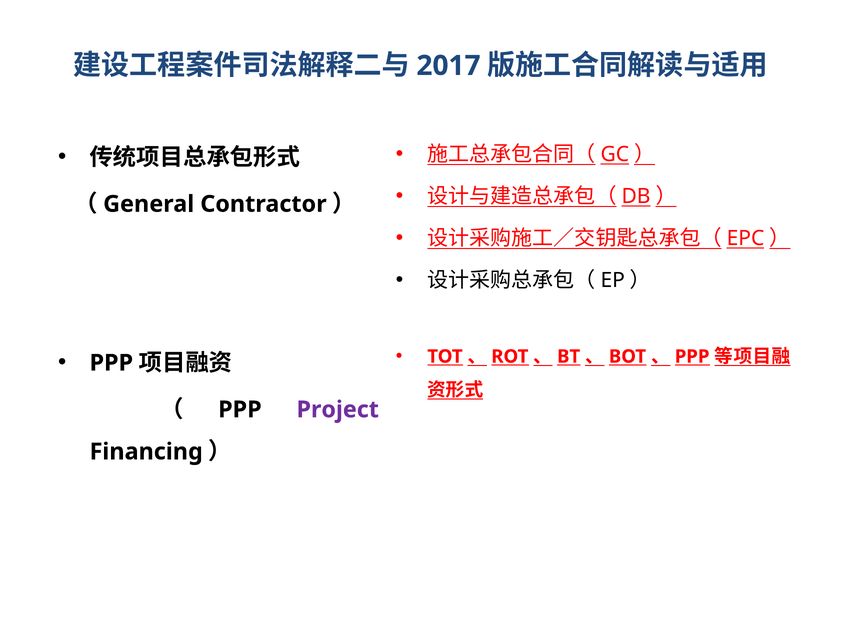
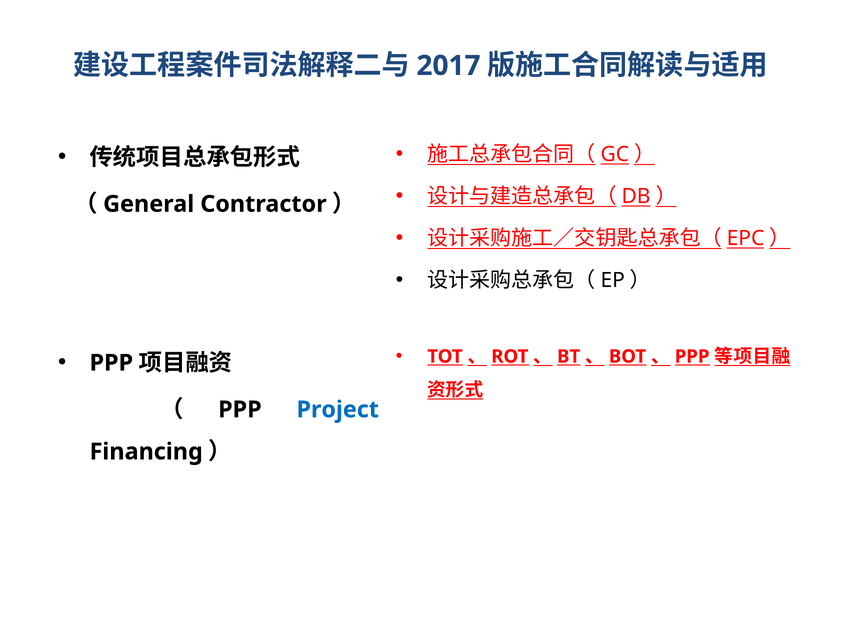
Project colour: purple -> blue (338, 409)
